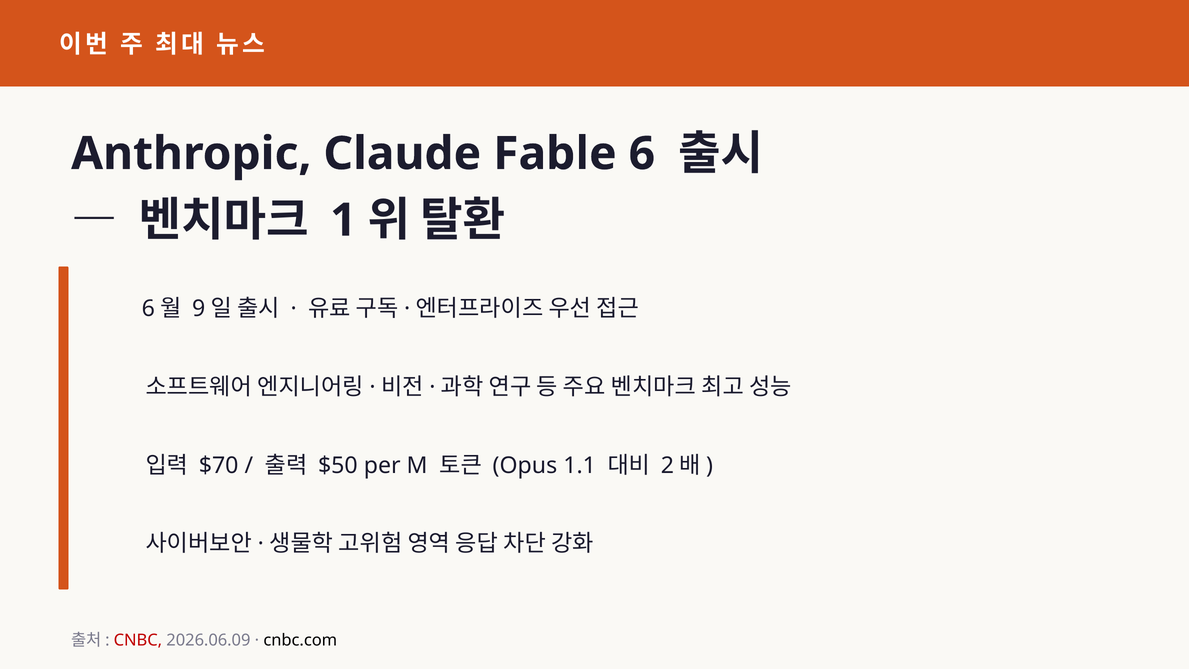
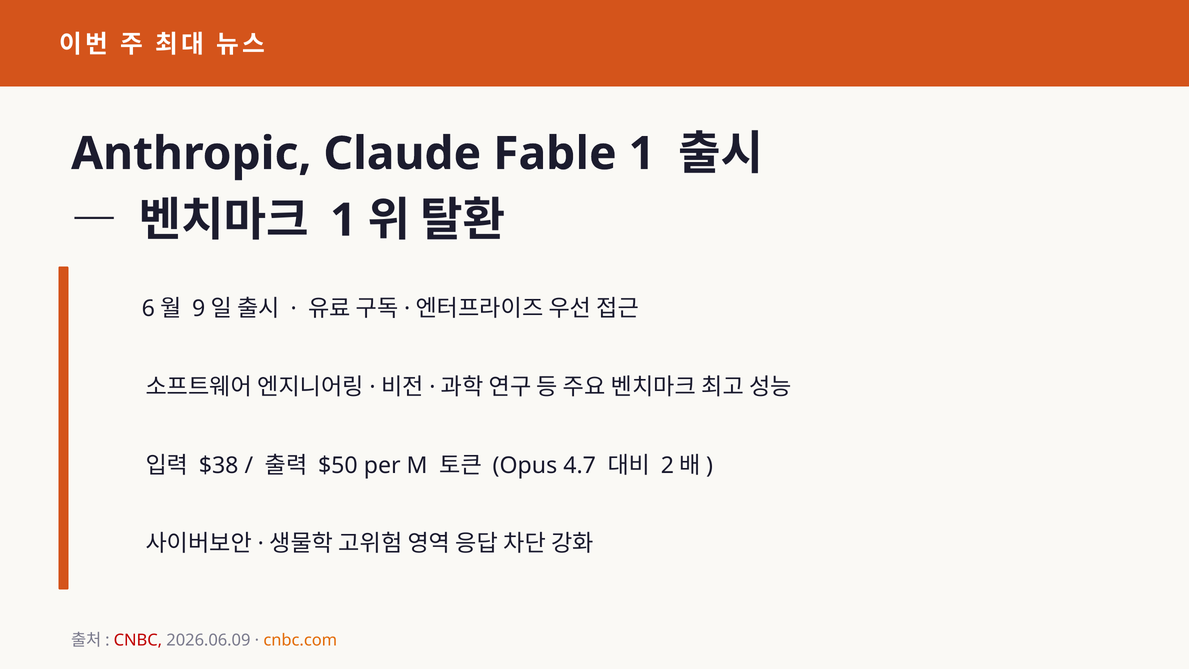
Fable 6: 6 -> 1 (642, 154)
$70: $70 -> $38 (219, 465)
1.1: 1.1 -> 4.7 (580, 465)
cnbc.com colour: black -> orange (300, 640)
